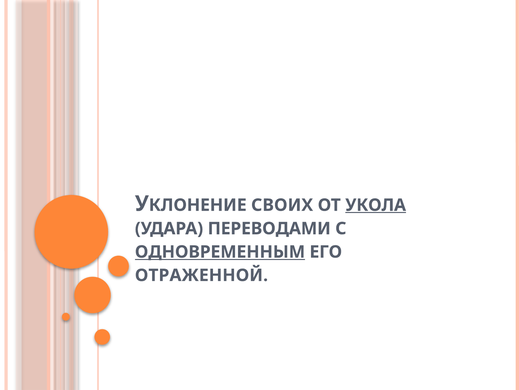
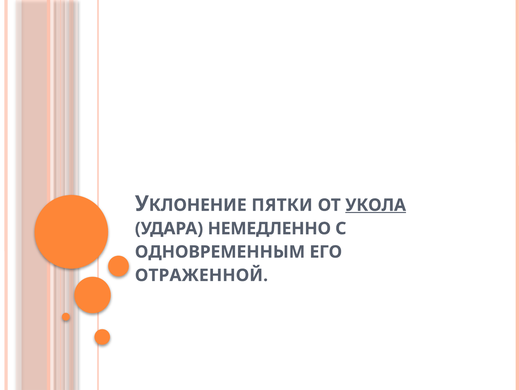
СВОИХ: СВОИХ -> ПЯТКИ (282, 205)
ПЕРЕВОДАМИ: ПЕРЕВОДАМИ -> НЕМЕДЛЕННО (269, 228)
ОДНОВРЕМЕННЫМ underline: present -> none (220, 251)
